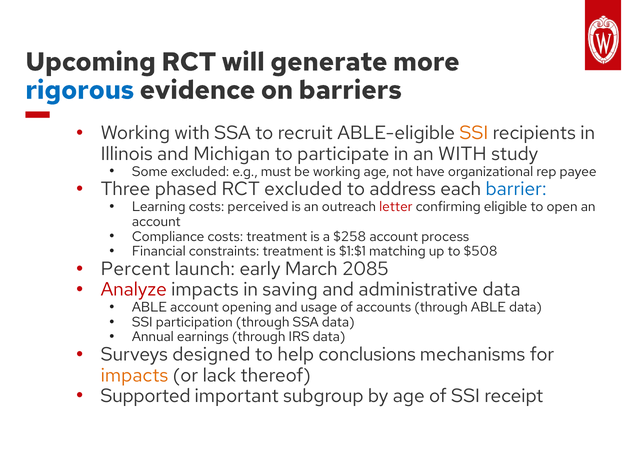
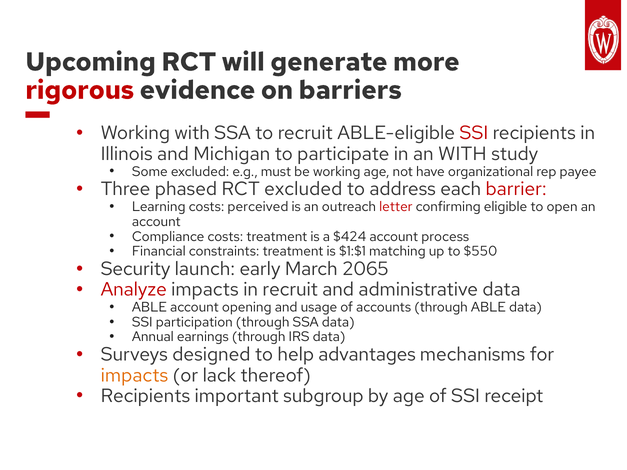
rigorous colour: blue -> red (80, 90)
SSI colour: orange -> red (474, 133)
barrier colour: blue -> red (516, 189)
$258: $258 -> $424 (350, 237)
$508: $508 -> $550 (480, 251)
Percent: Percent -> Security (136, 269)
2085: 2085 -> 2065 (365, 269)
in saving: saving -> recruit (290, 290)
conclusions: conclusions -> advantages (367, 355)
Supported: Supported -> Recipients (145, 396)
